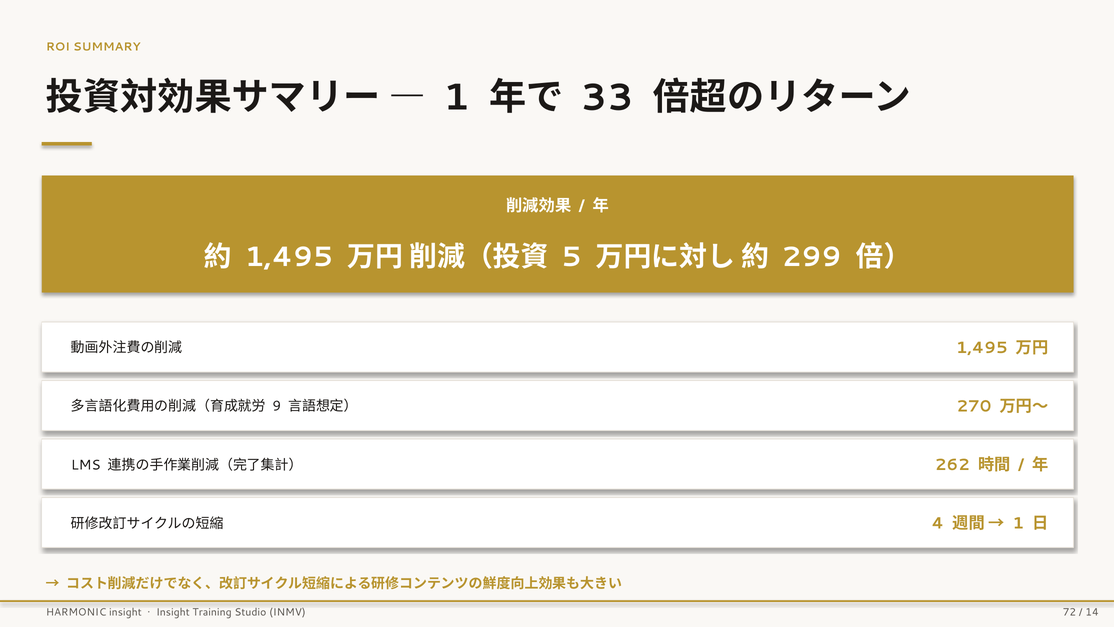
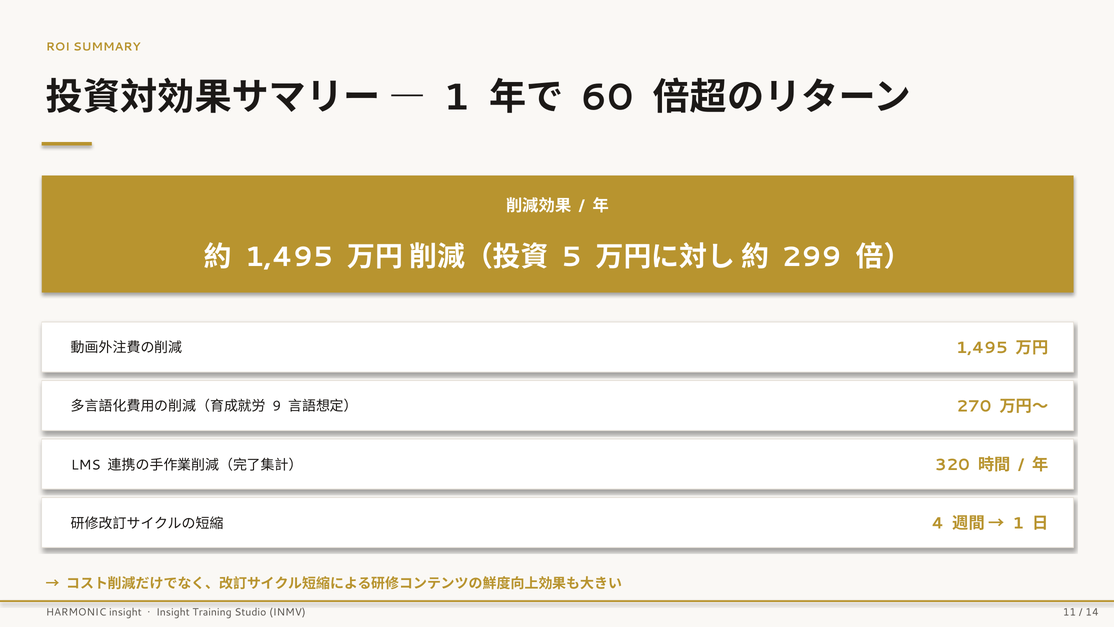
33: 33 -> 60 (607, 98)
262: 262 -> 320 (952, 465)
72: 72 -> 11 (1069, 612)
